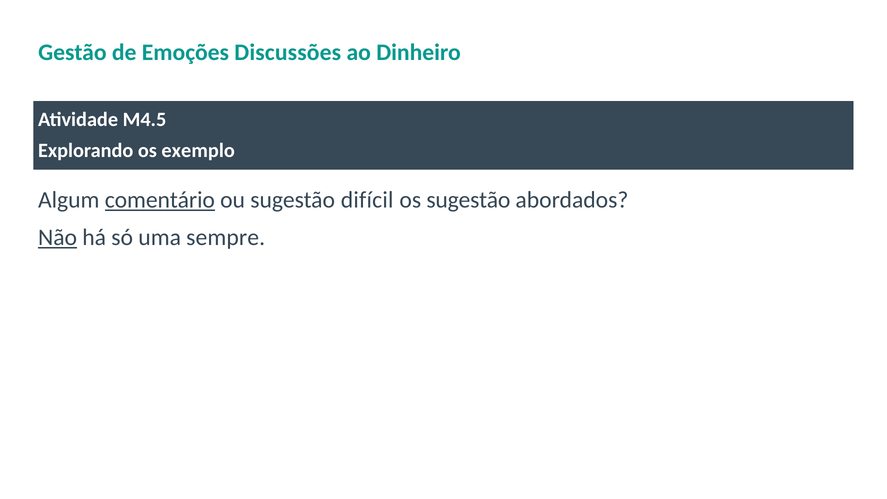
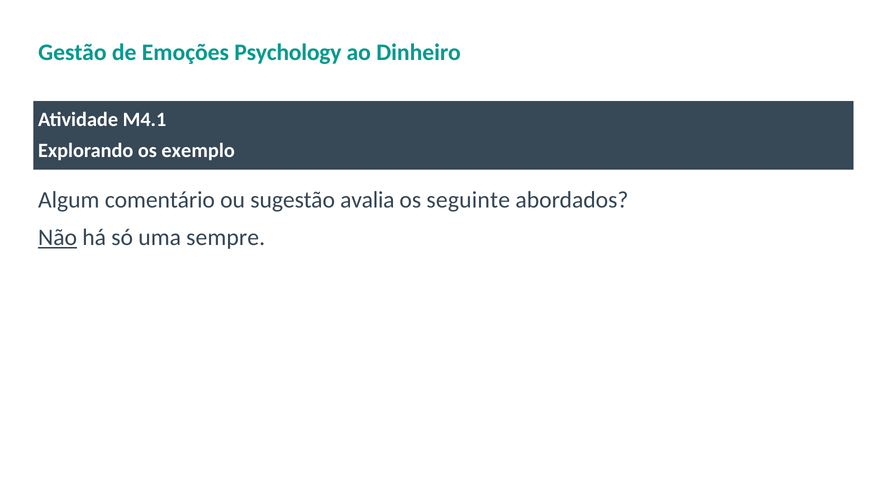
Discussões: Discussões -> Psychology (288, 53)
M4.5: M4.5 -> M4.1 (144, 120)
comentário underline: present -> none (160, 200)
difícil: difícil -> avalia (367, 200)
os sugestão: sugestão -> seguinte (468, 200)
